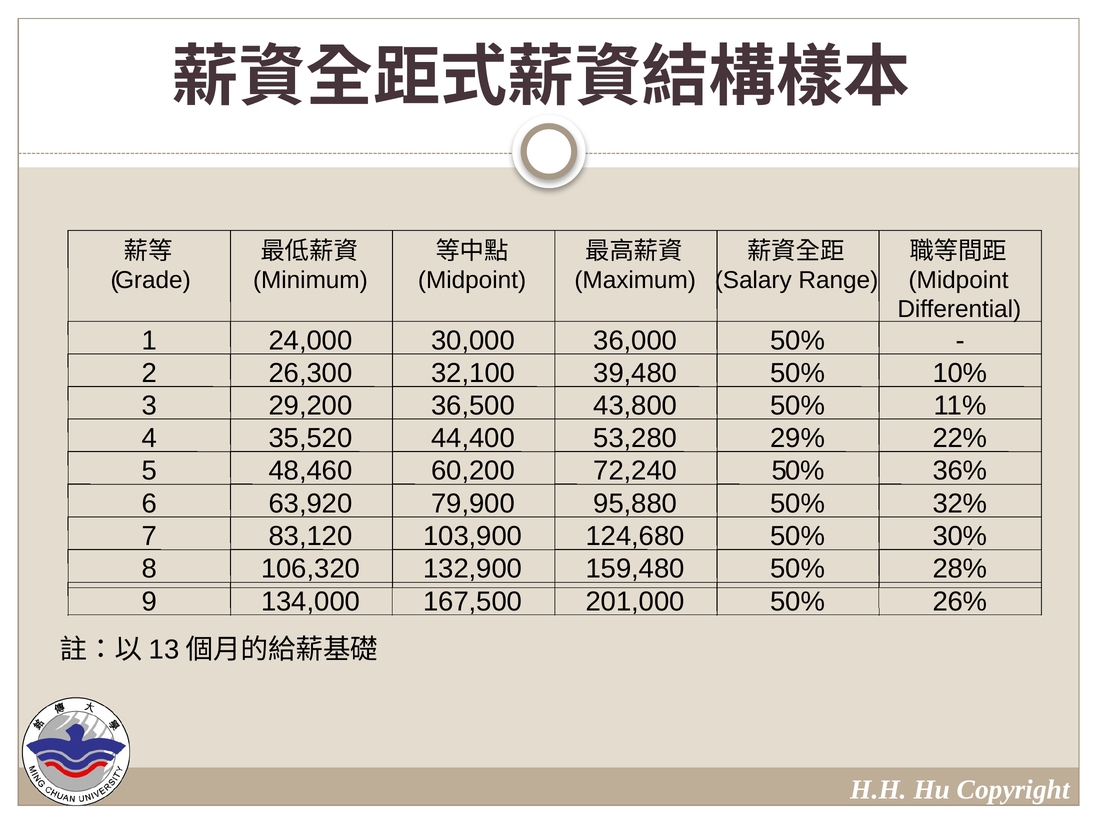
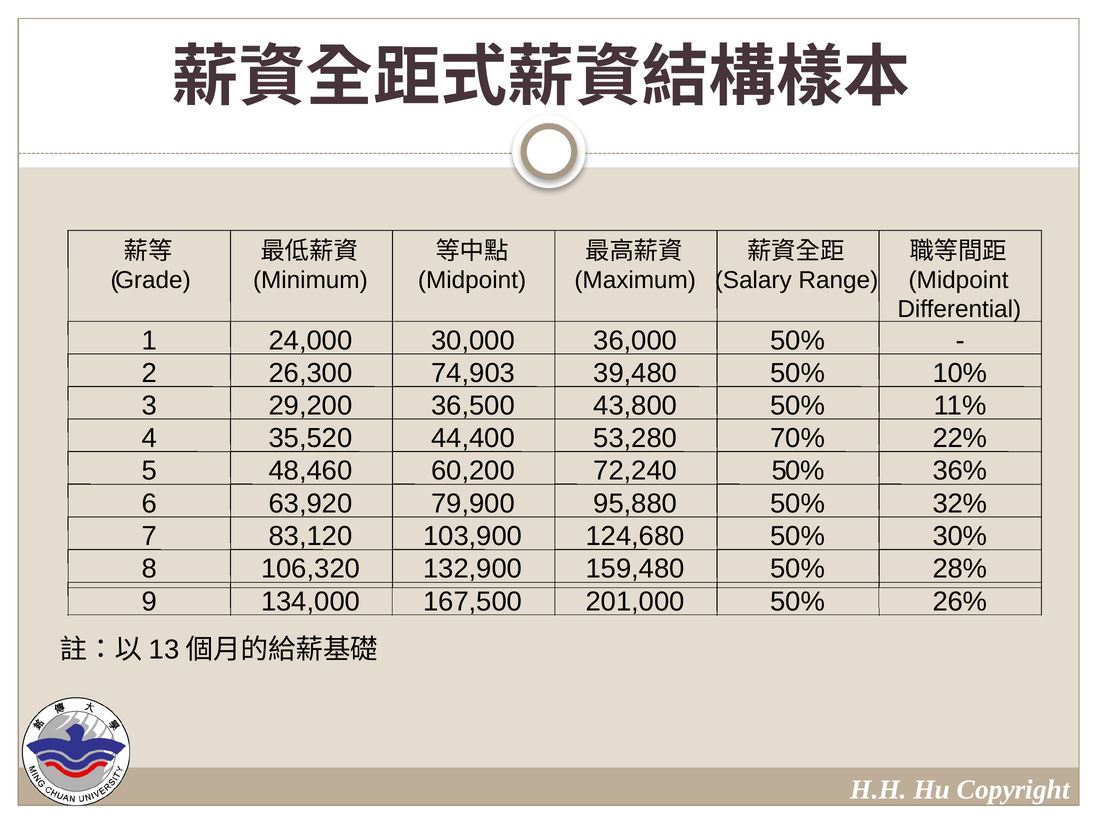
32,100: 32,100 -> 74,903 (473, 373)
29%: 29% -> 70% (798, 438)
